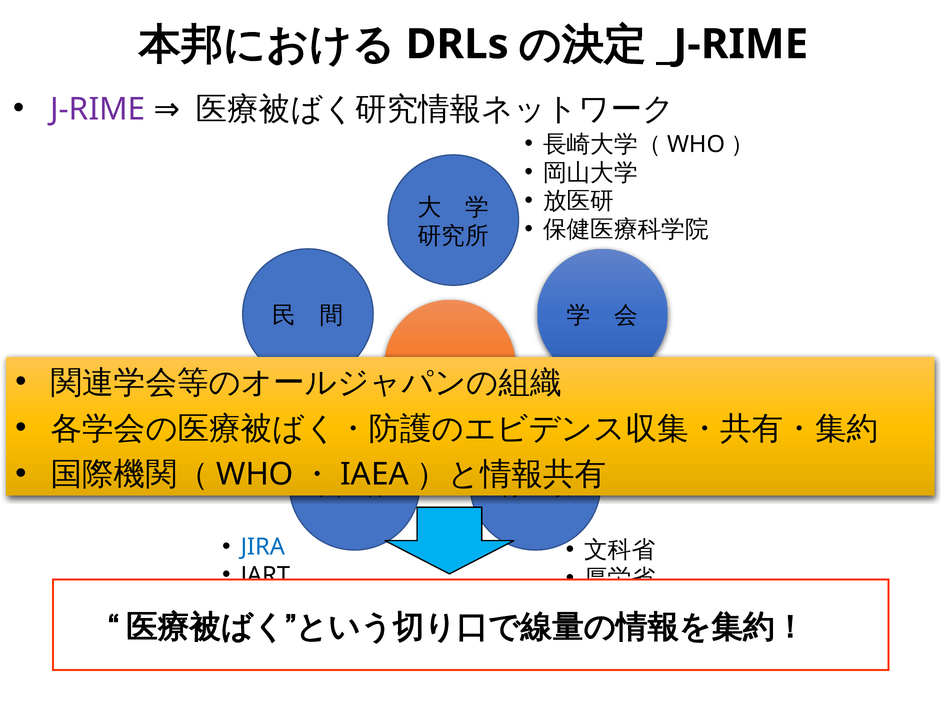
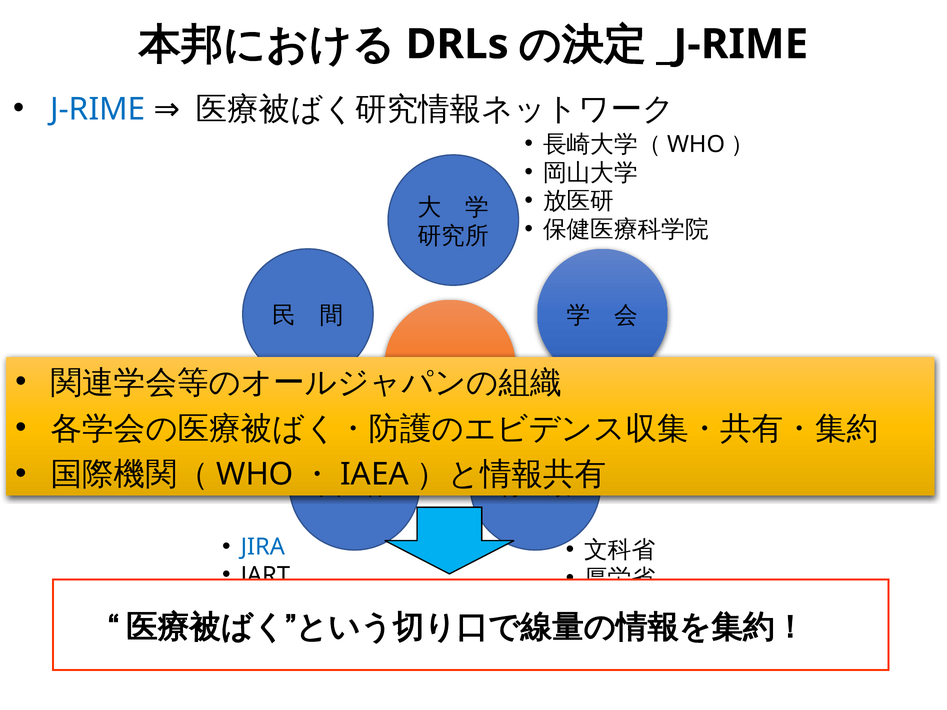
J-RIME colour: purple -> blue (98, 109)
